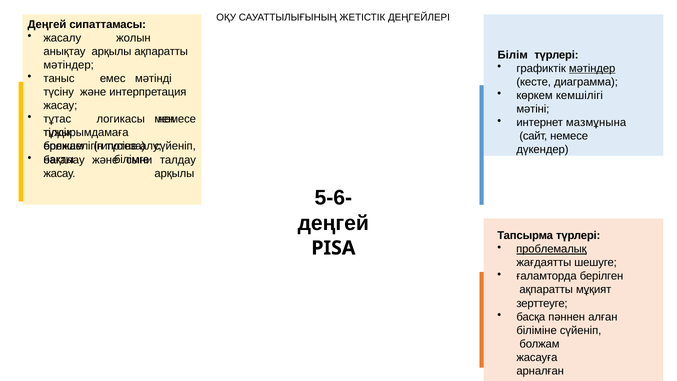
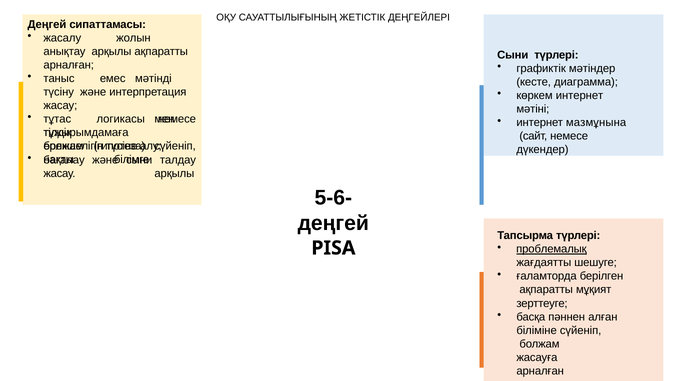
Білім: Білім -> Сыни (513, 55)
мәтіндер: мәтіндер -> арналған (69, 65)
мәтіндер underline: present -> none (592, 68)
көркем кемшілігі: кемшілігі -> интернет (580, 96)
